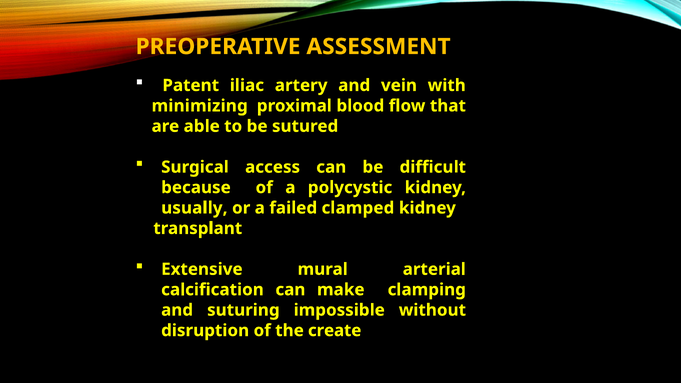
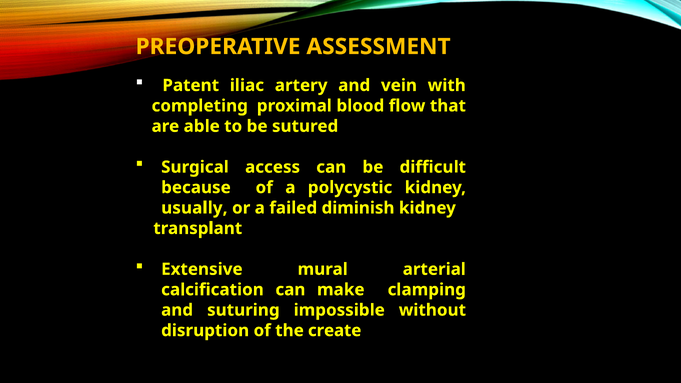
minimizing: minimizing -> completing (200, 106)
clamped: clamped -> diminish (358, 208)
